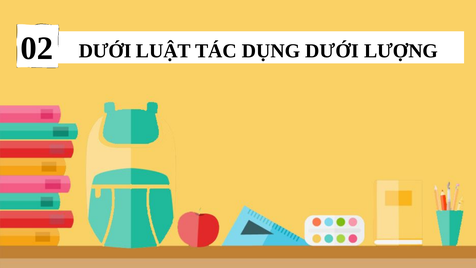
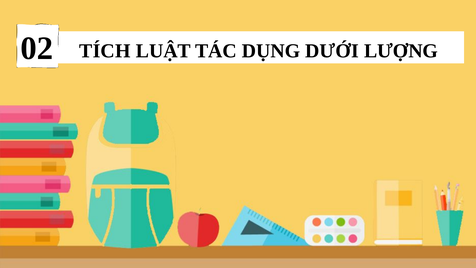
DƯỚI: DƯỚI -> TÍCH (105, 51)
